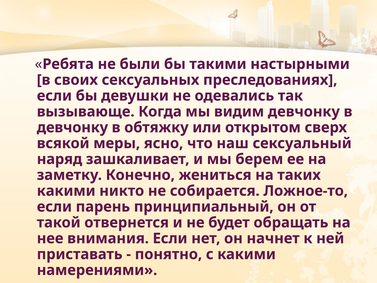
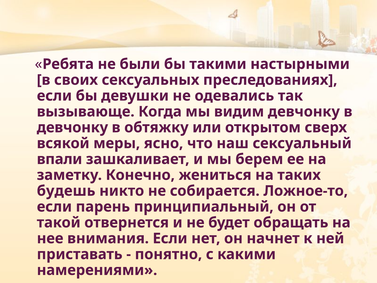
наряд: наряд -> впали (60, 159)
какими: какими -> будешь (66, 191)
